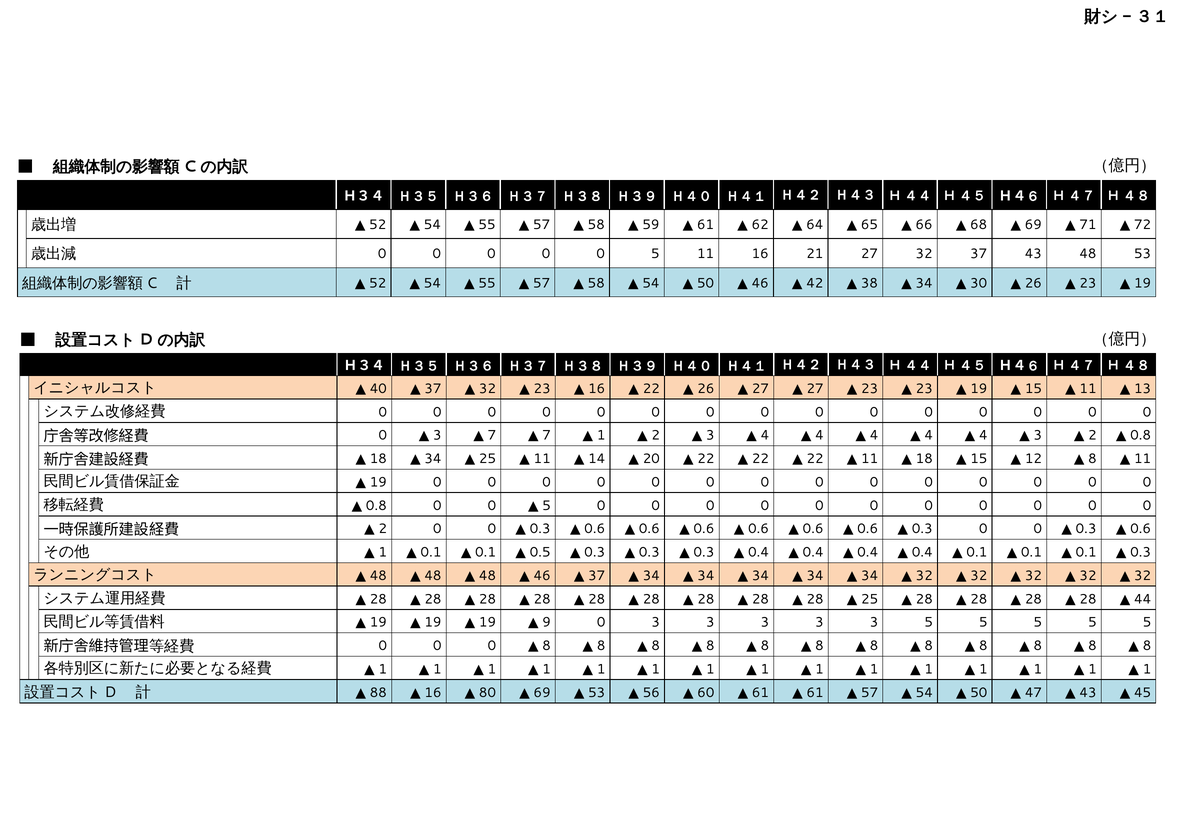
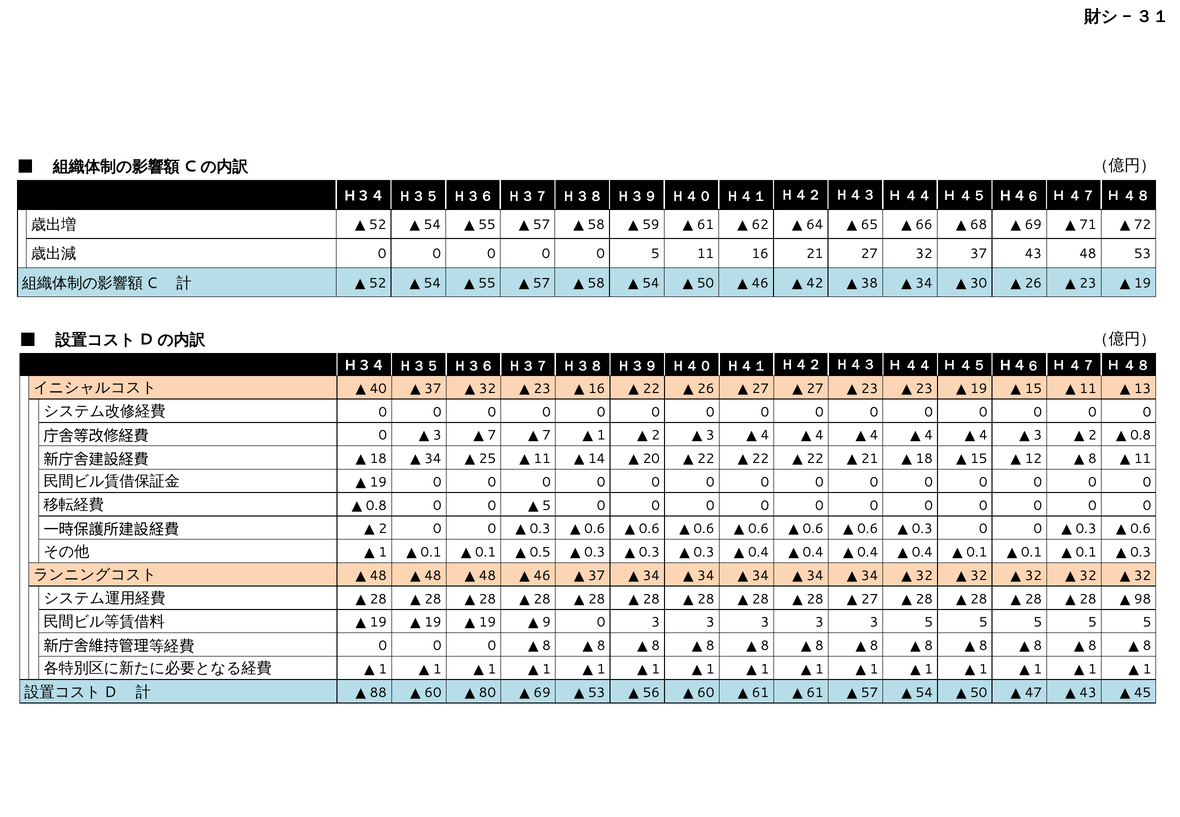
11: 11 -> 21 (870, 459)
25: 25 -> 27 (870, 599)
44: 44 -> 98 (1143, 599)
16: 16 -> 60 (433, 692)
